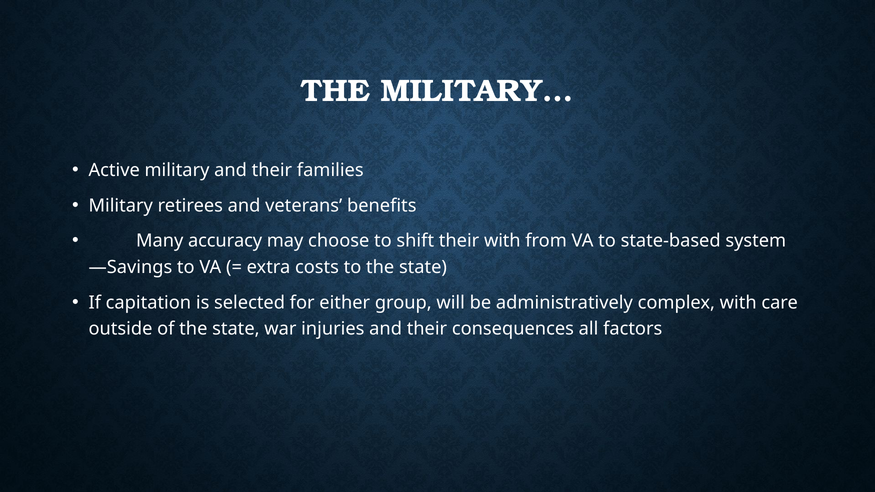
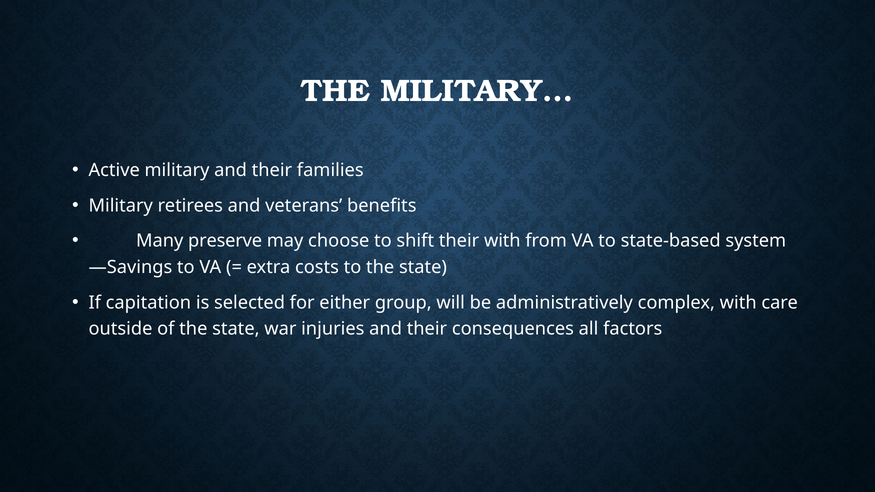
accuracy: accuracy -> preserve (225, 241)
